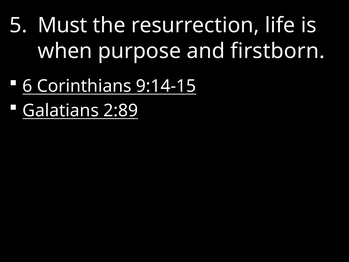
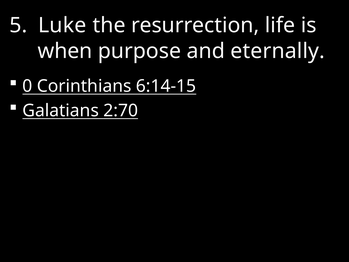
Must: Must -> Luke (62, 25)
firstborn: firstborn -> eternally (278, 51)
6: 6 -> 0 (27, 86)
9:14-15: 9:14-15 -> 6:14-15 (166, 86)
2:89: 2:89 -> 2:70 (121, 111)
